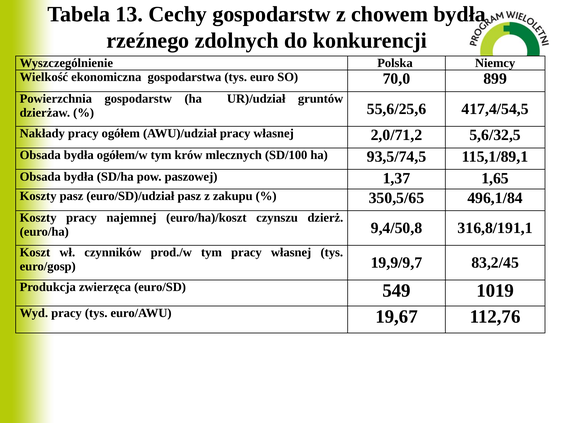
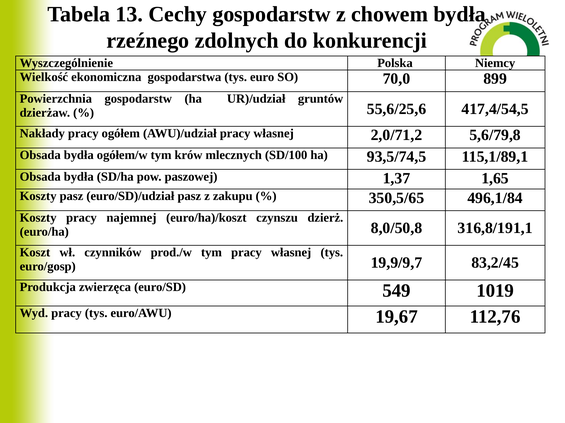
5,6/32,5: 5,6/32,5 -> 5,6/79,8 (495, 135)
9,4/50,8: 9,4/50,8 -> 8,0/50,8 (397, 229)
